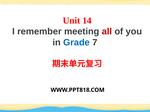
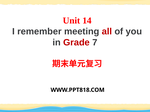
Grade colour: blue -> red (76, 43)
